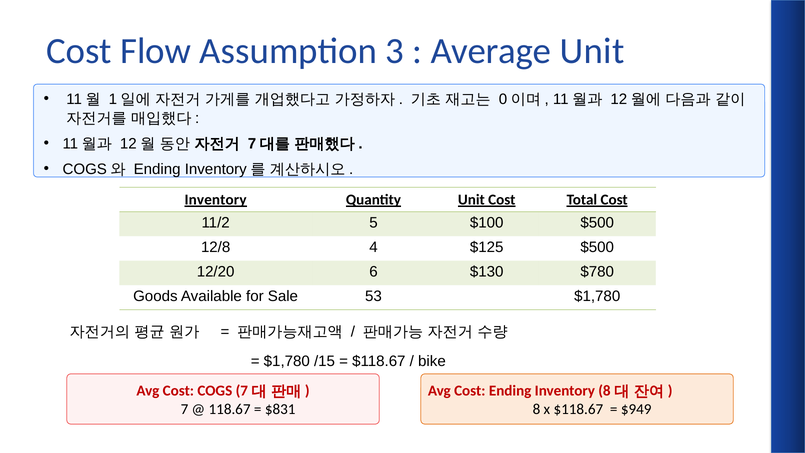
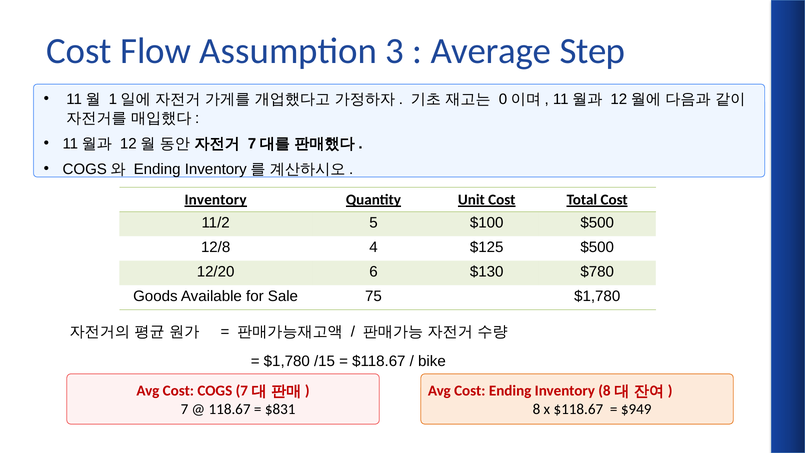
Average Unit: Unit -> Step (592, 51)
53: 53 -> 75 (373, 296)
